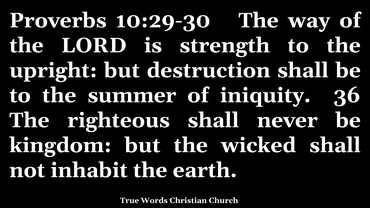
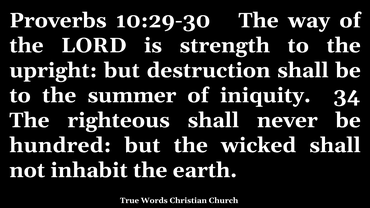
36: 36 -> 34 (347, 95)
kingdom: kingdom -> hundred (60, 145)
